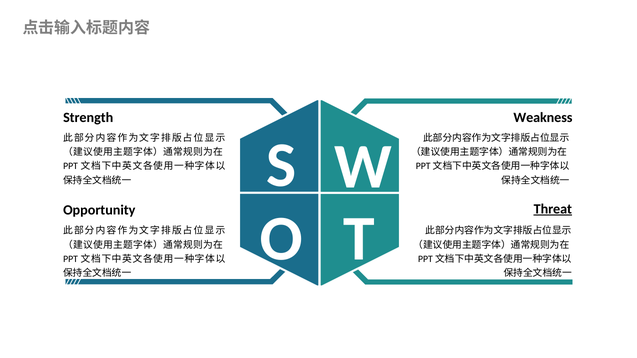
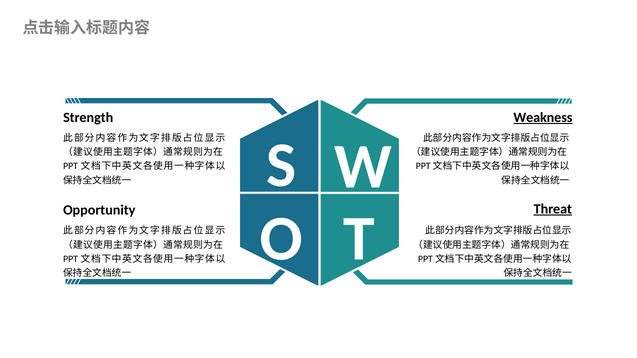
Weakness underline: none -> present (543, 118)
